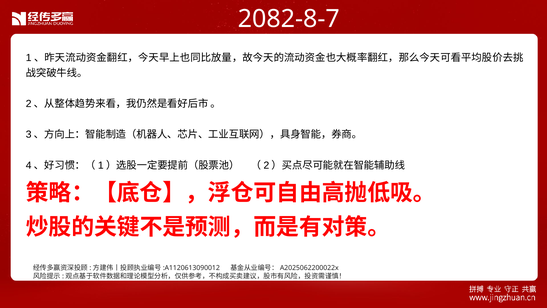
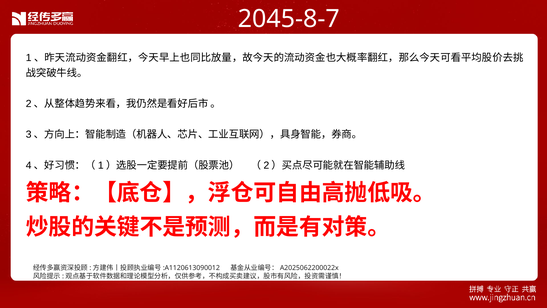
2082-8-7: 2082-8-7 -> 2045-8-7 (289, 19)
